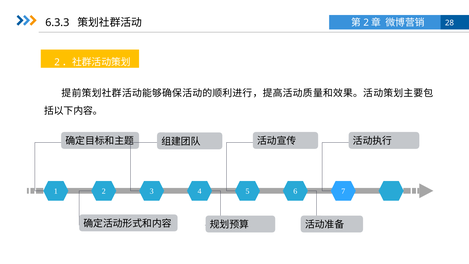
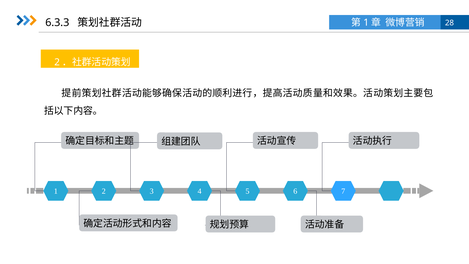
2: 2 -> 1 (366, 23)
